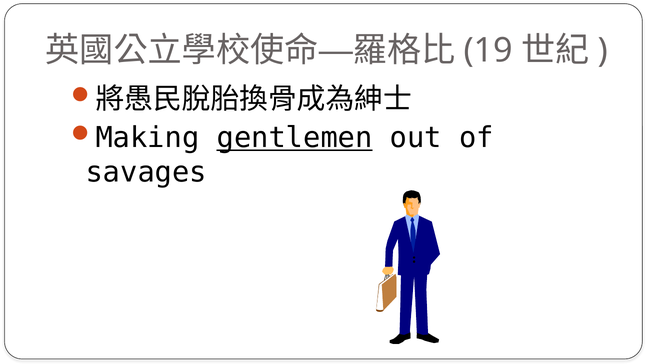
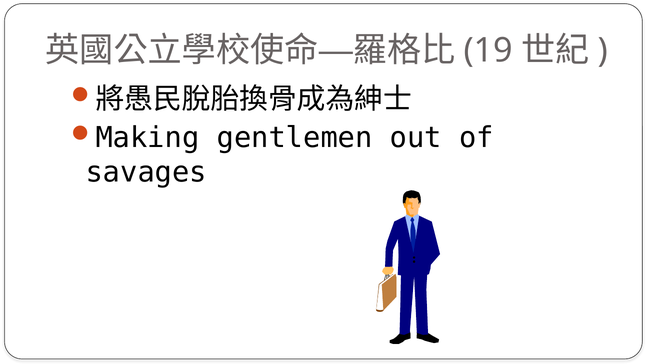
gentlemen underline: present -> none (295, 138)
